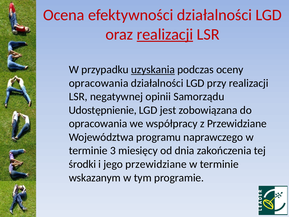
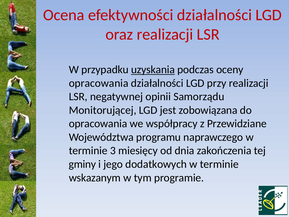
realizacji underline: present -> none (165, 34)
Udostępnienie: Udostępnienie -> Monitorującej (103, 110)
środki: środki -> gminy (82, 164)
jego przewidziane: przewidziane -> dodatkowych (156, 164)
